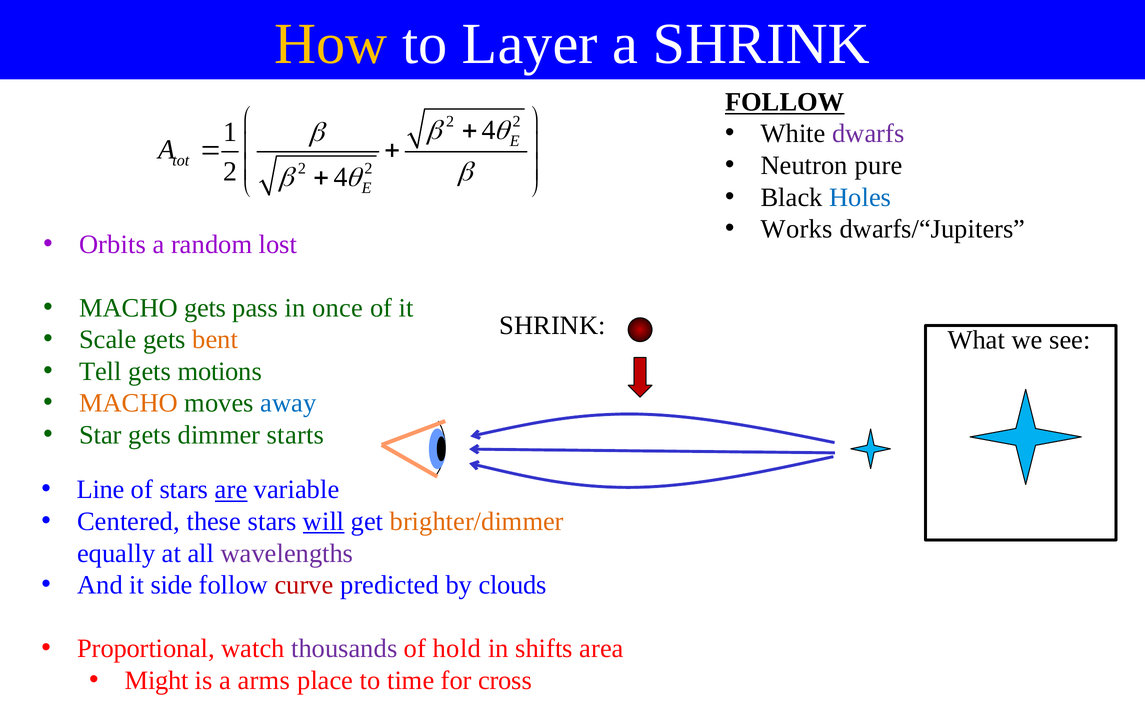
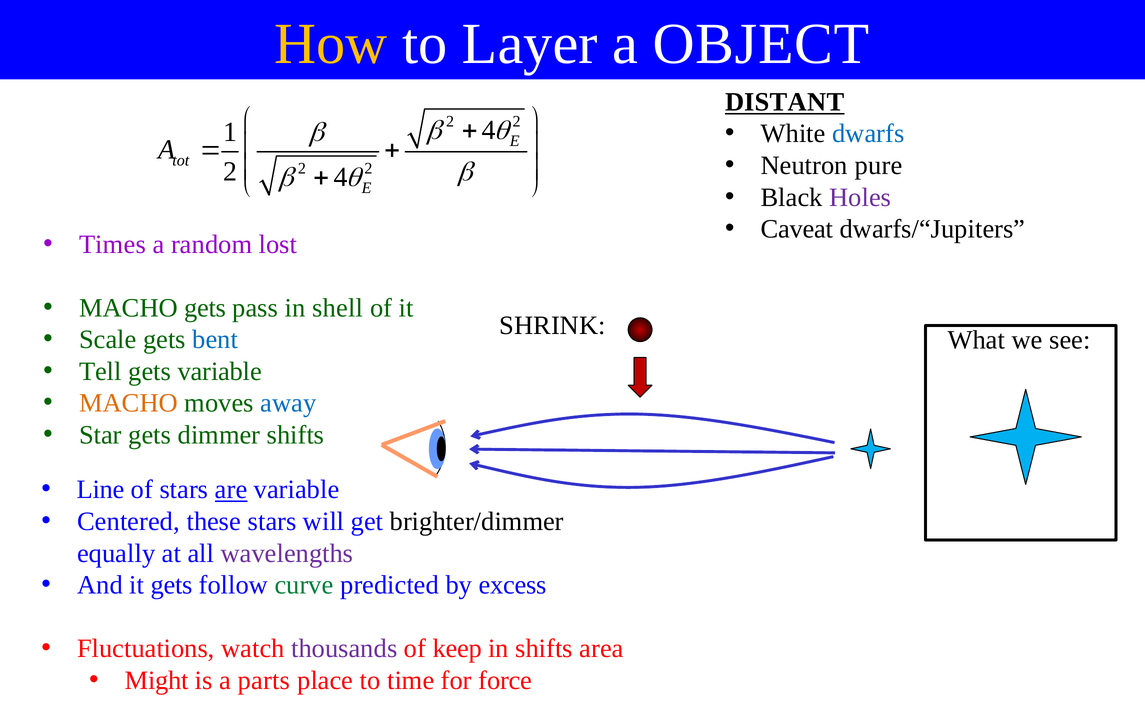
a SHRINK: SHRINK -> OBJECT (761, 44)
FOLLOW: FOLLOW -> DISTANT (785, 102)
dwarfs colour: purple -> blue (868, 134)
Holes colour: blue -> purple (860, 197)
Works: Works -> Caveat (797, 229)
Orbits: Orbits -> Times (112, 245)
once: once -> shell (338, 308)
bent colour: orange -> blue (215, 340)
gets motions: motions -> variable (220, 372)
dimmer starts: starts -> shifts (296, 435)
will underline: present -> none (324, 522)
brighter/dimmer colour: orange -> black (477, 522)
it side: side -> gets (172, 586)
curve colour: red -> green (304, 586)
clouds: clouds -> excess (513, 586)
Proportional: Proportional -> Fluctuations (146, 649)
hold: hold -> keep (457, 649)
arms: arms -> parts (264, 681)
cross: cross -> force (505, 681)
